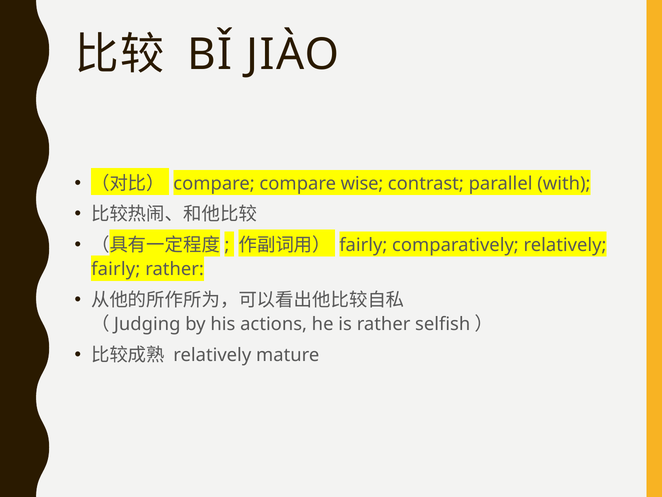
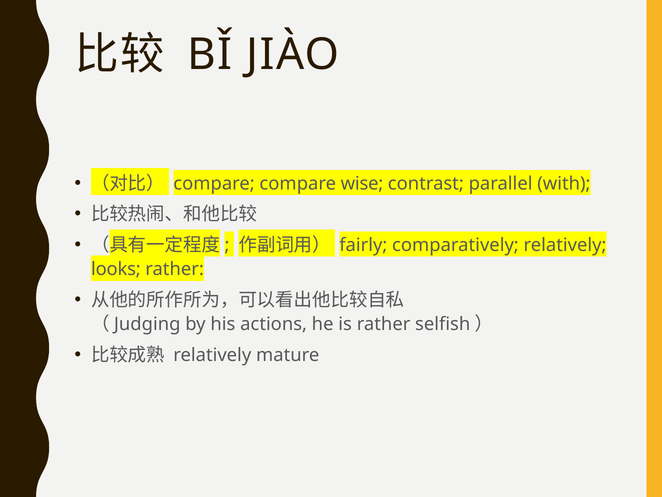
fairly: fairly -> looks (116, 269)
